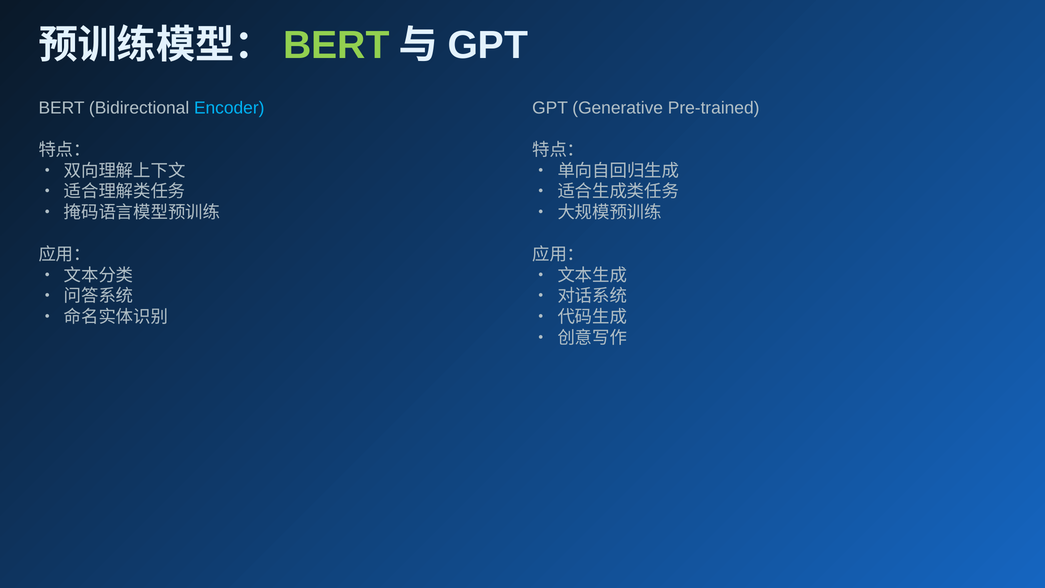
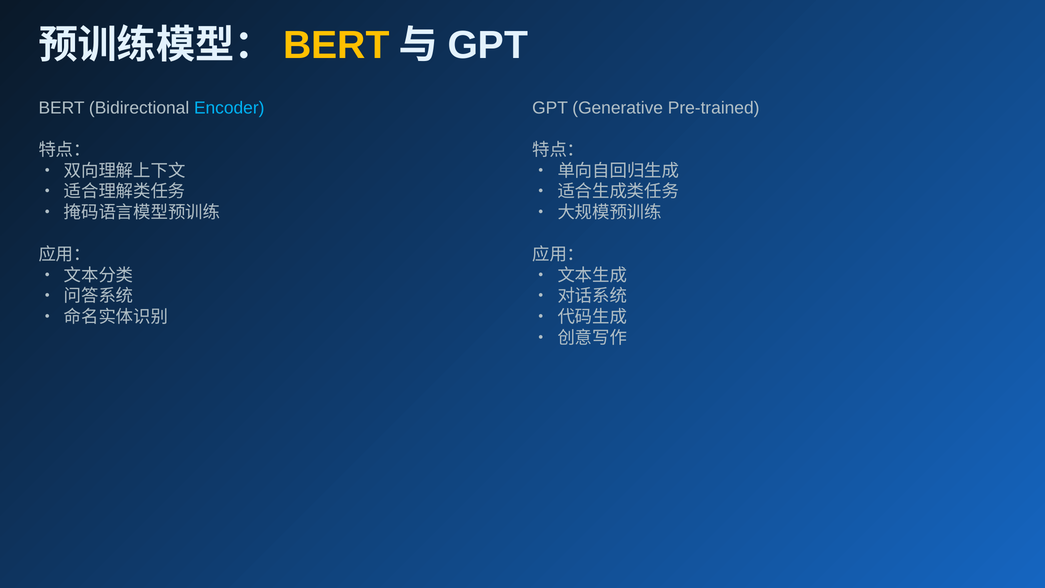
BERT colour: light green -> yellow (336, 46)
